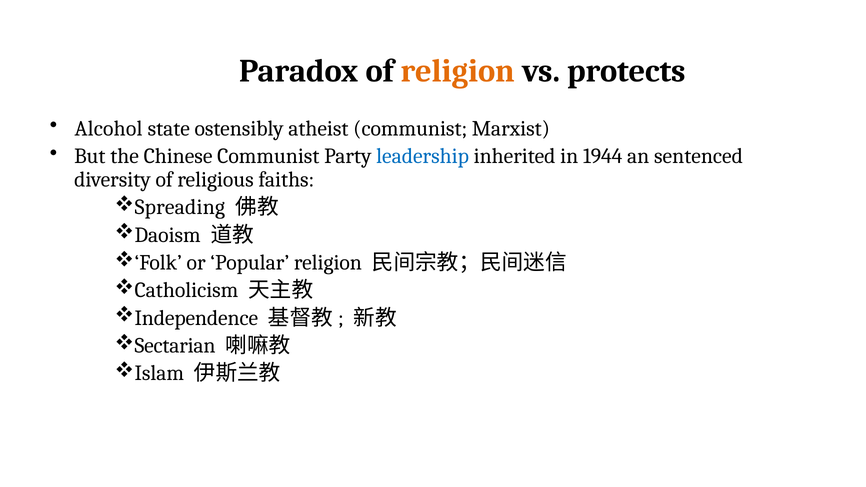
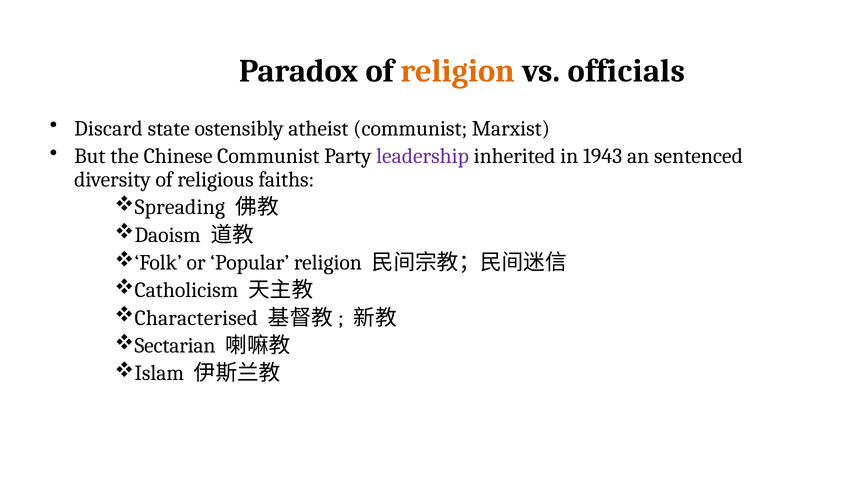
protects: protects -> officials (626, 71)
Alcohol: Alcohol -> Discard (108, 128)
leadership colour: blue -> purple (423, 156)
1944: 1944 -> 1943 (603, 156)
Independence: Independence -> Characterised (196, 318)
